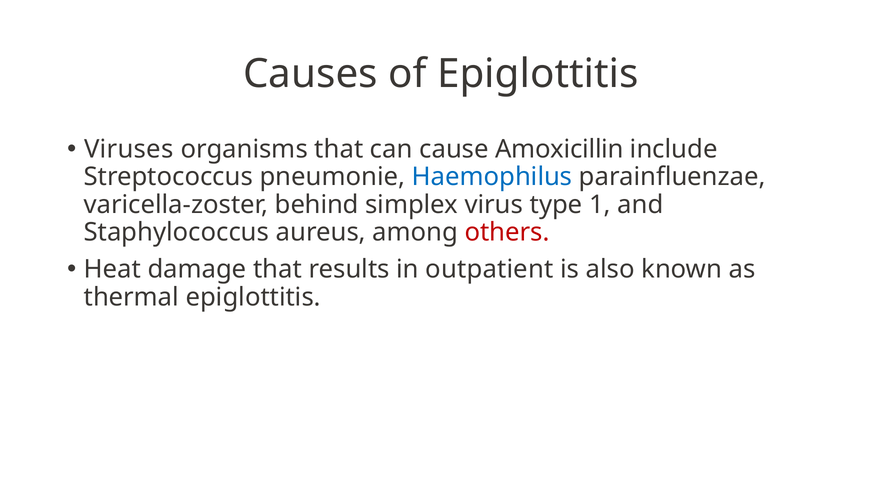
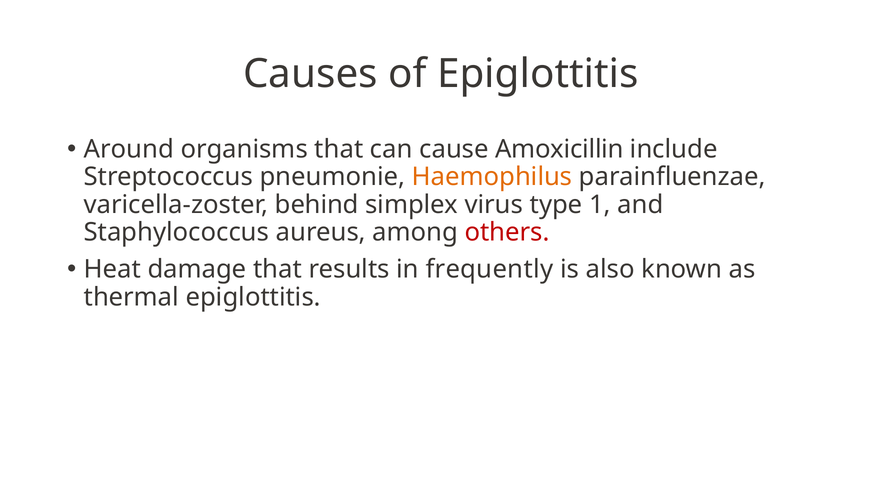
Viruses: Viruses -> Around (129, 149)
Haemophilus colour: blue -> orange (492, 177)
outpatient: outpatient -> frequently (489, 269)
